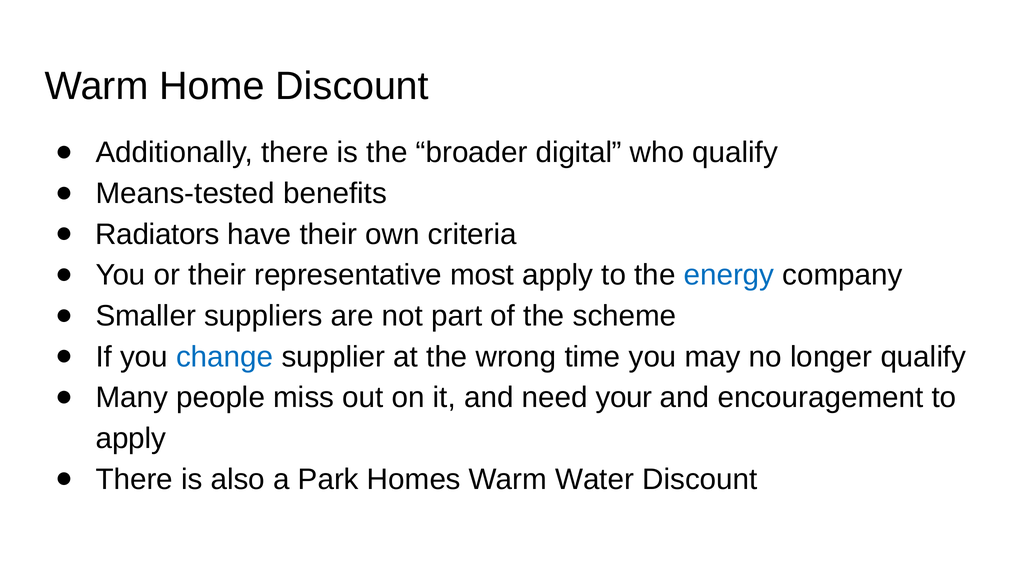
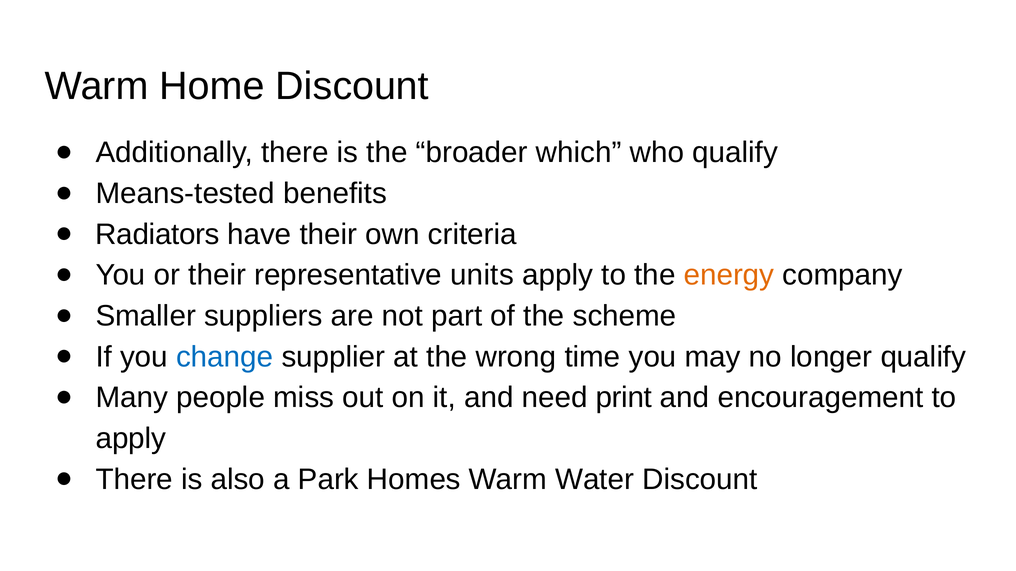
digital: digital -> which (579, 153)
most: most -> units (482, 275)
energy colour: blue -> orange (729, 275)
your: your -> print (624, 398)
